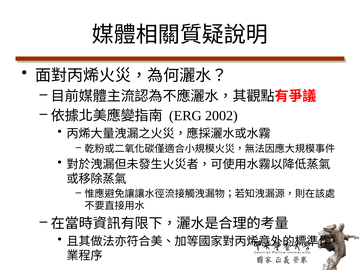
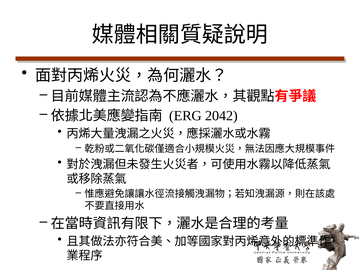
2002: 2002 -> 2042 (222, 116)
